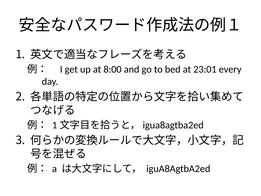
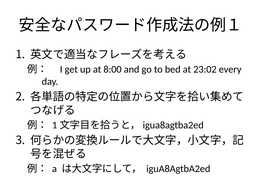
23:01: 23:01 -> 23:02 (205, 69)
